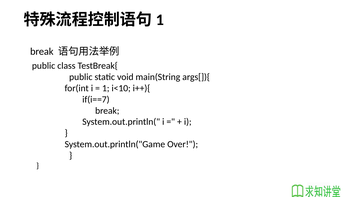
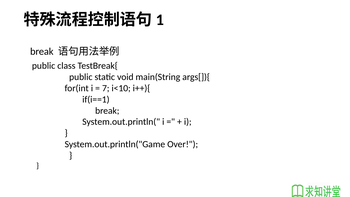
1: 1 -> 7 (106, 88)
if(i==7: if(i==7 -> if(i==1 (96, 99)
